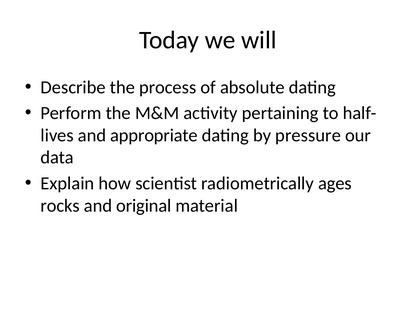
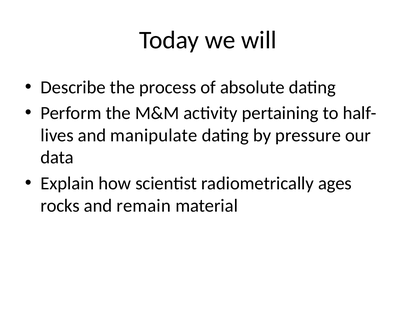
appropriate: appropriate -> manipulate (154, 135)
original: original -> remain (144, 206)
